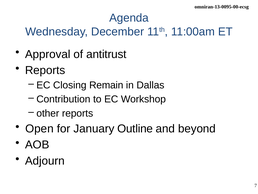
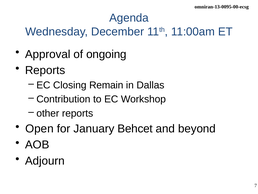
antitrust: antitrust -> ongoing (106, 54)
Outline: Outline -> Behcet (135, 128)
